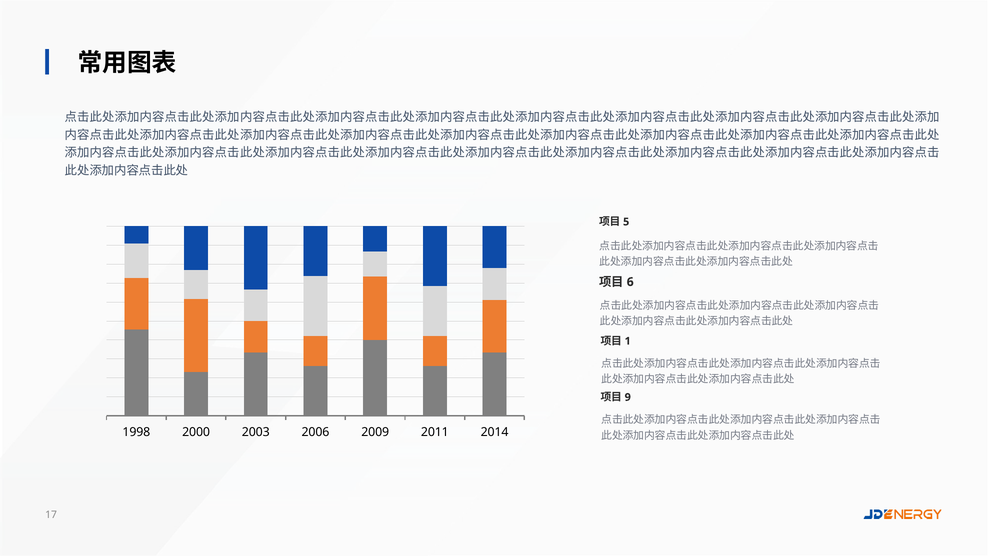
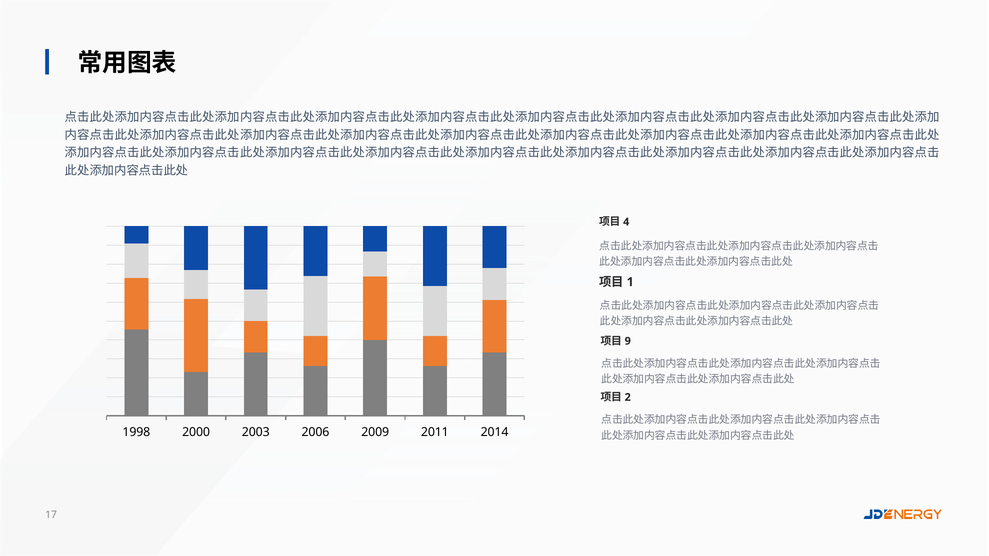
5: 5 -> 4 (626, 222)
6: 6 -> 1 (630, 282)
1: 1 -> 9 (628, 341)
9: 9 -> 2 (628, 397)
